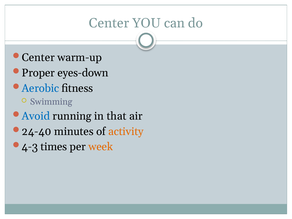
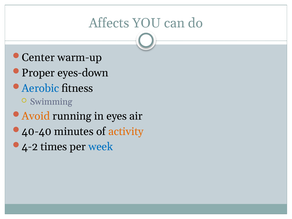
Center: Center -> Affects (109, 23)
Avoid colour: blue -> orange (36, 116)
that: that -> eyes (117, 116)
24-40: 24-40 -> 40-40 (37, 131)
4-3: 4-3 -> 4-2 (30, 147)
week colour: orange -> blue (101, 147)
